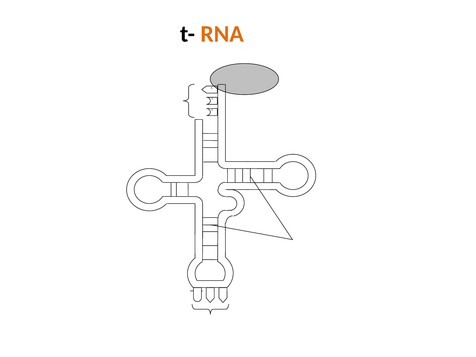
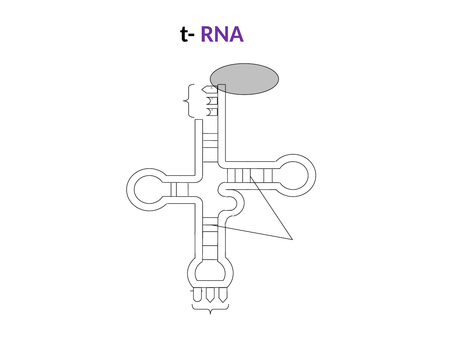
RNA colour: orange -> purple (222, 34)
